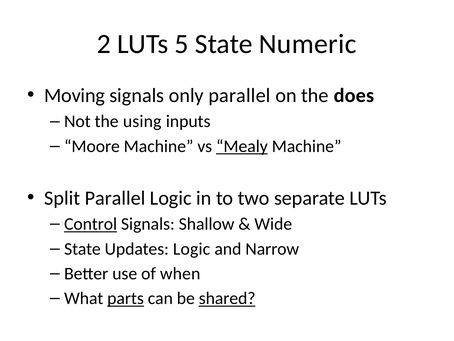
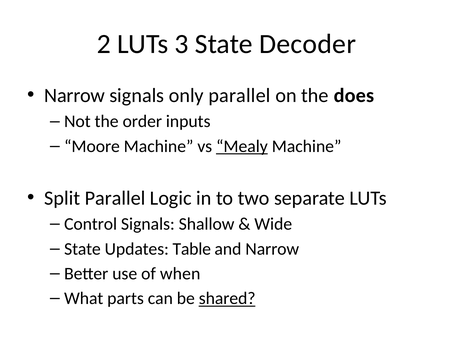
5: 5 -> 3 (182, 44)
Numeric: Numeric -> Decoder (308, 44)
Moving: Moving -> Narrow (75, 95)
using: using -> order (142, 121)
Control underline: present -> none (91, 224)
Updates Logic: Logic -> Table (192, 249)
parts underline: present -> none (126, 298)
